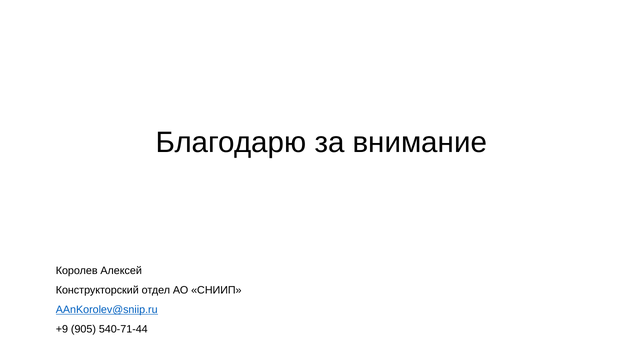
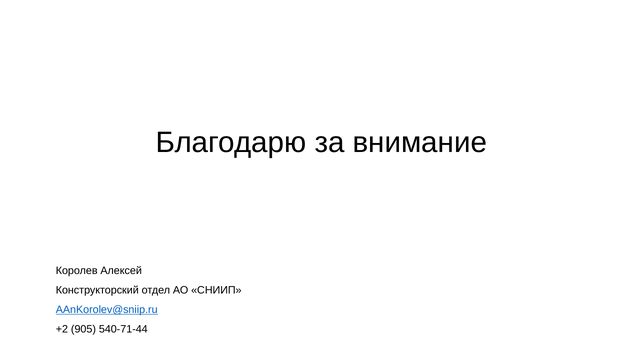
+9: +9 -> +2 (62, 329)
